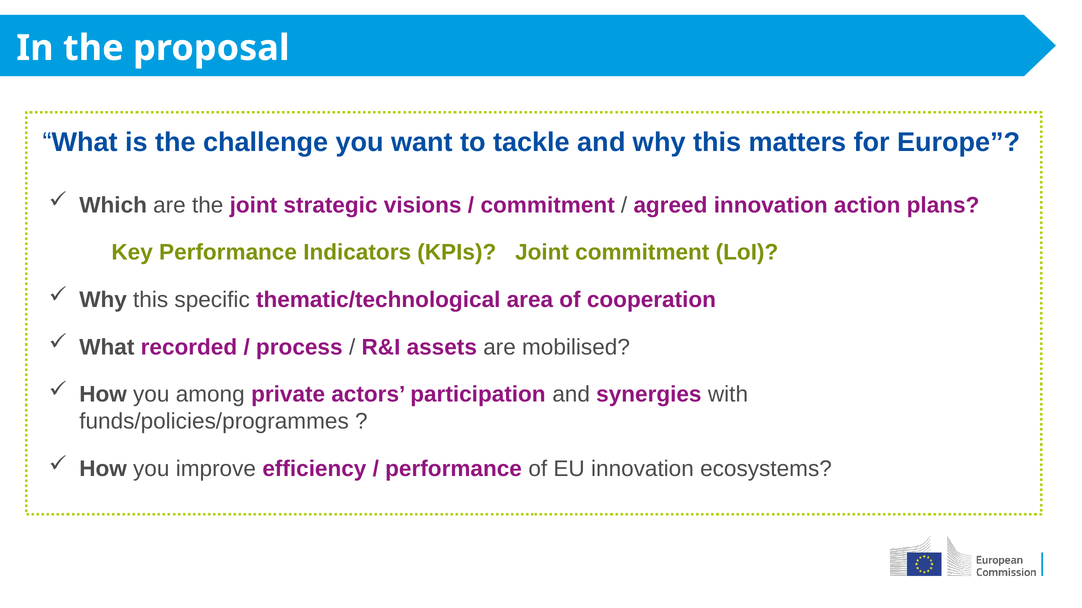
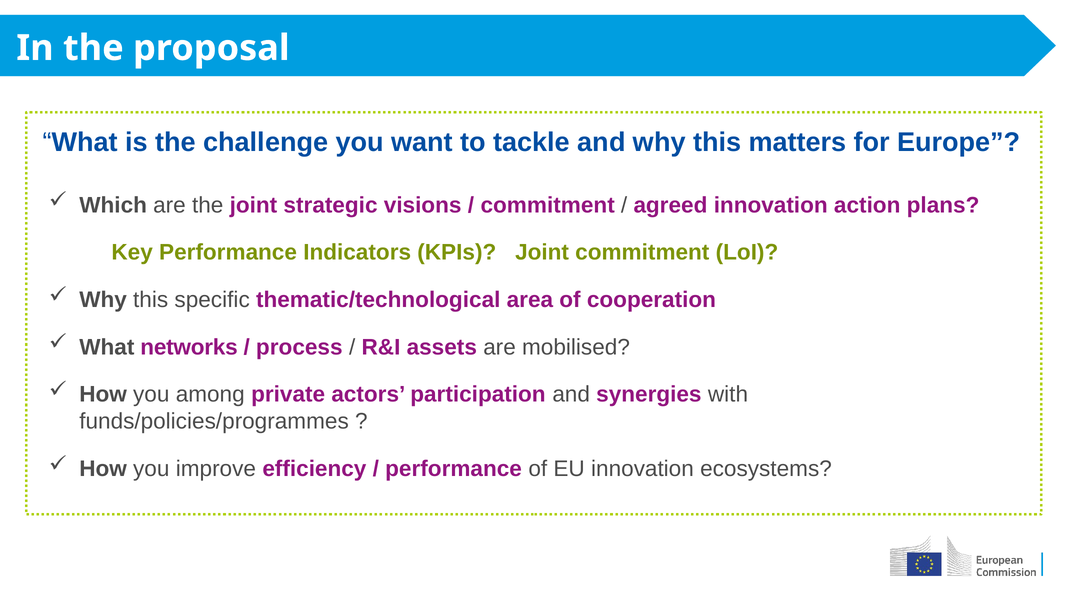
recorded: recorded -> networks (189, 347)
